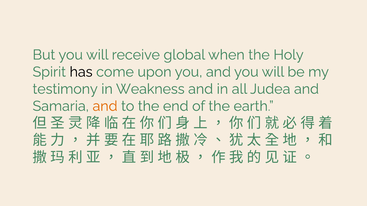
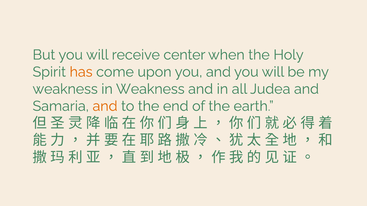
global: global -> center (184, 55)
has colour: black -> orange (81, 72)
testimony: testimony -> weakness (65, 89)
